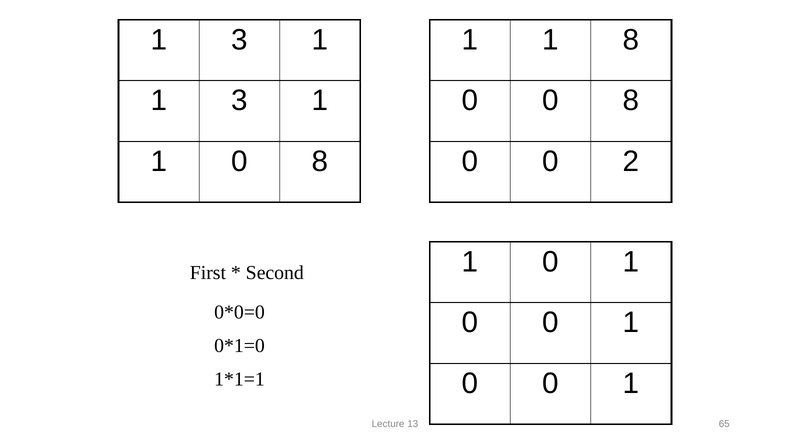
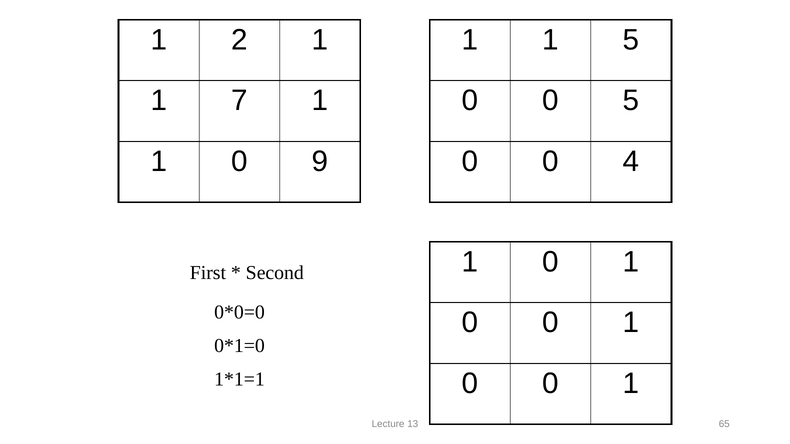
3: 3 -> 2 (239, 40)
1 8: 8 -> 5 (631, 40)
3: 3 -> 7 (239, 101)
0 0 8: 8 -> 5 (631, 101)
1 0 8: 8 -> 9 (320, 162)
2: 2 -> 4 (631, 162)
